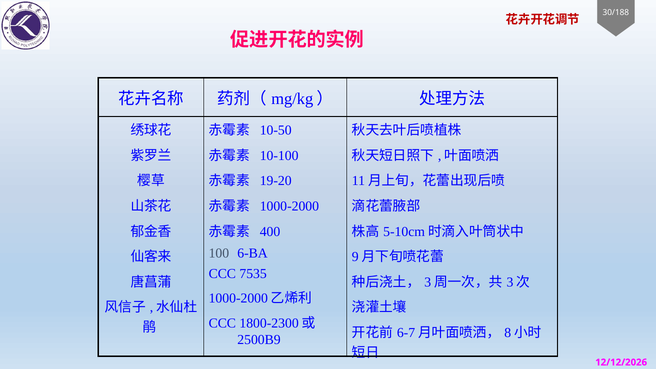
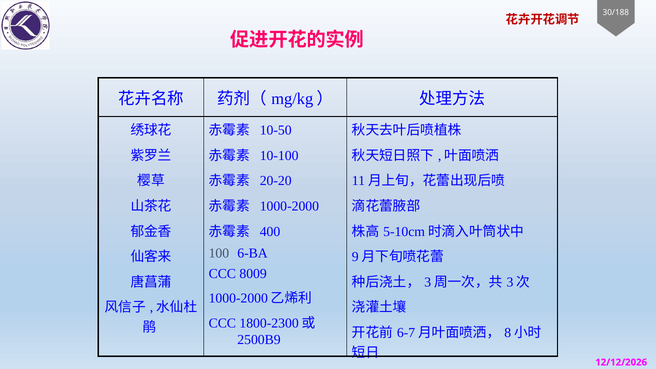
19-20: 19-20 -> 20-20 (276, 181)
7535: 7535 -> 8009 (253, 274)
